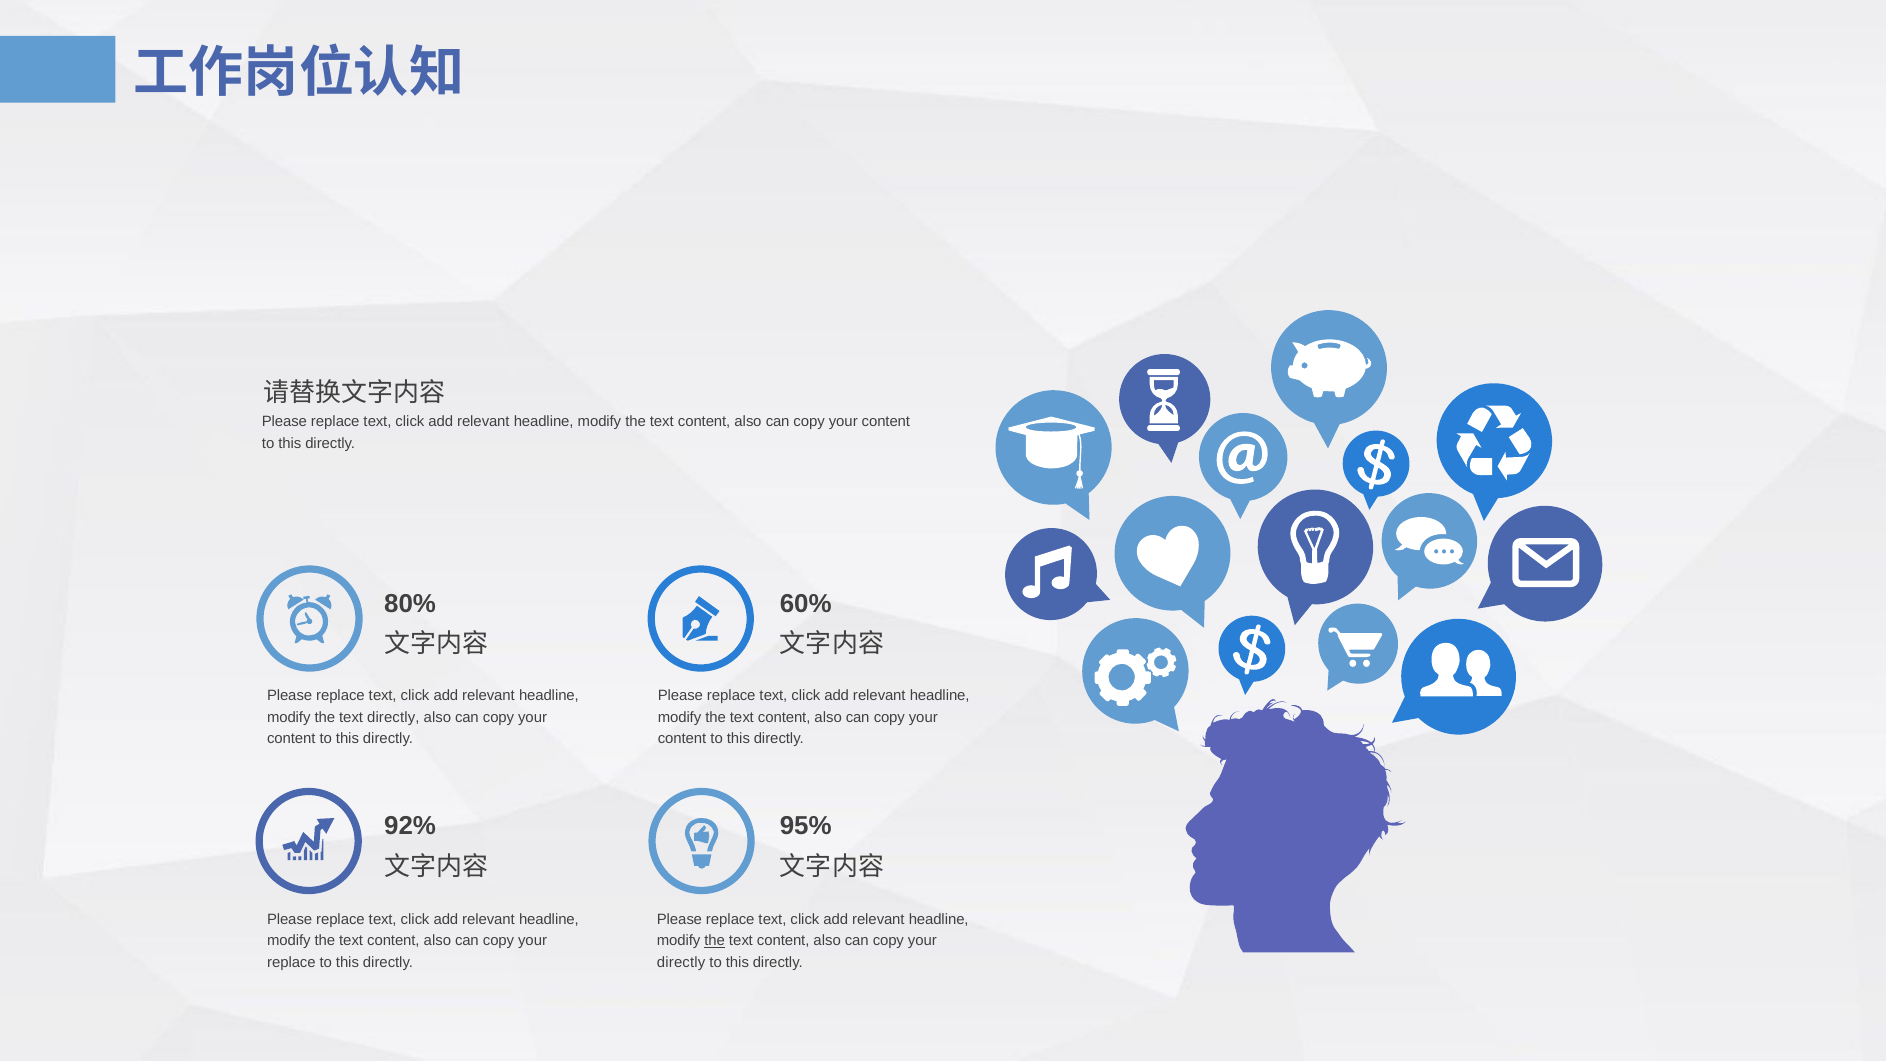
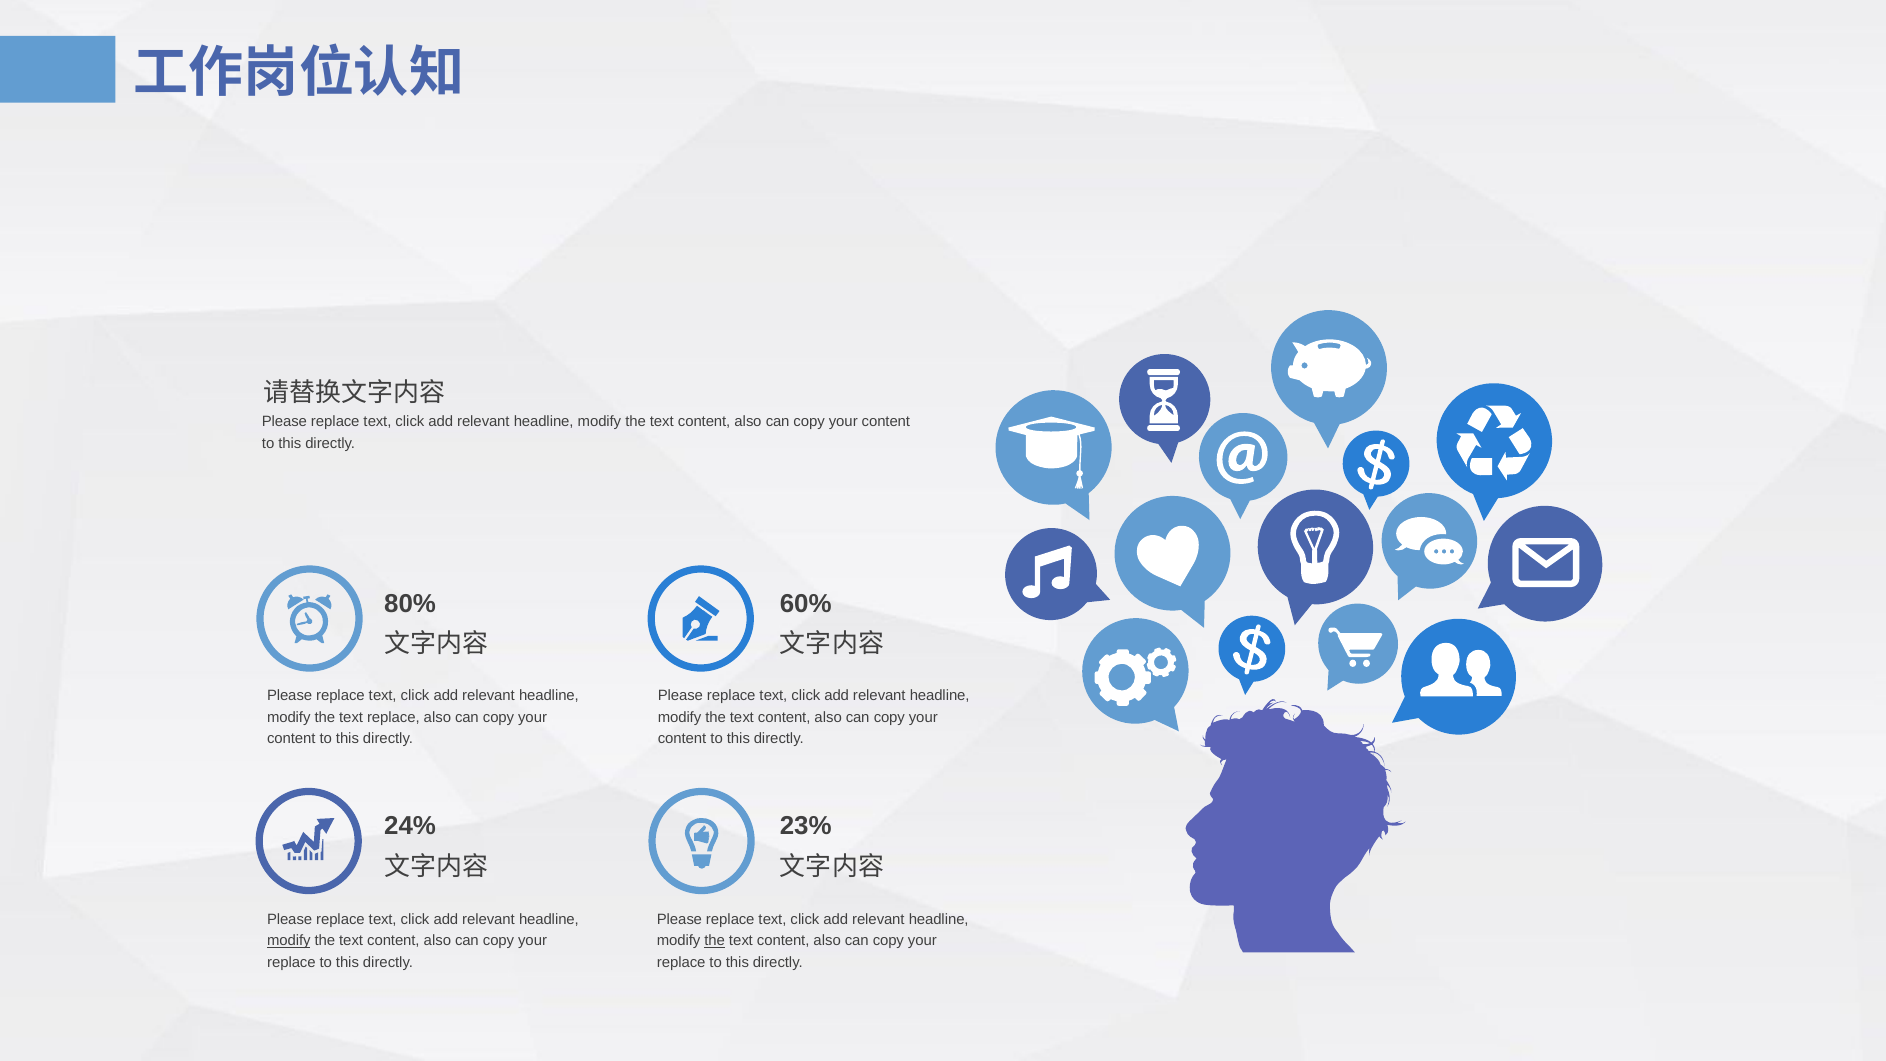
text directly: directly -> replace (393, 717)
92%: 92% -> 24% (410, 825)
95%: 95% -> 23% (806, 825)
modify underline: none -> present (289, 941)
directly: directly -> replace (681, 962)
